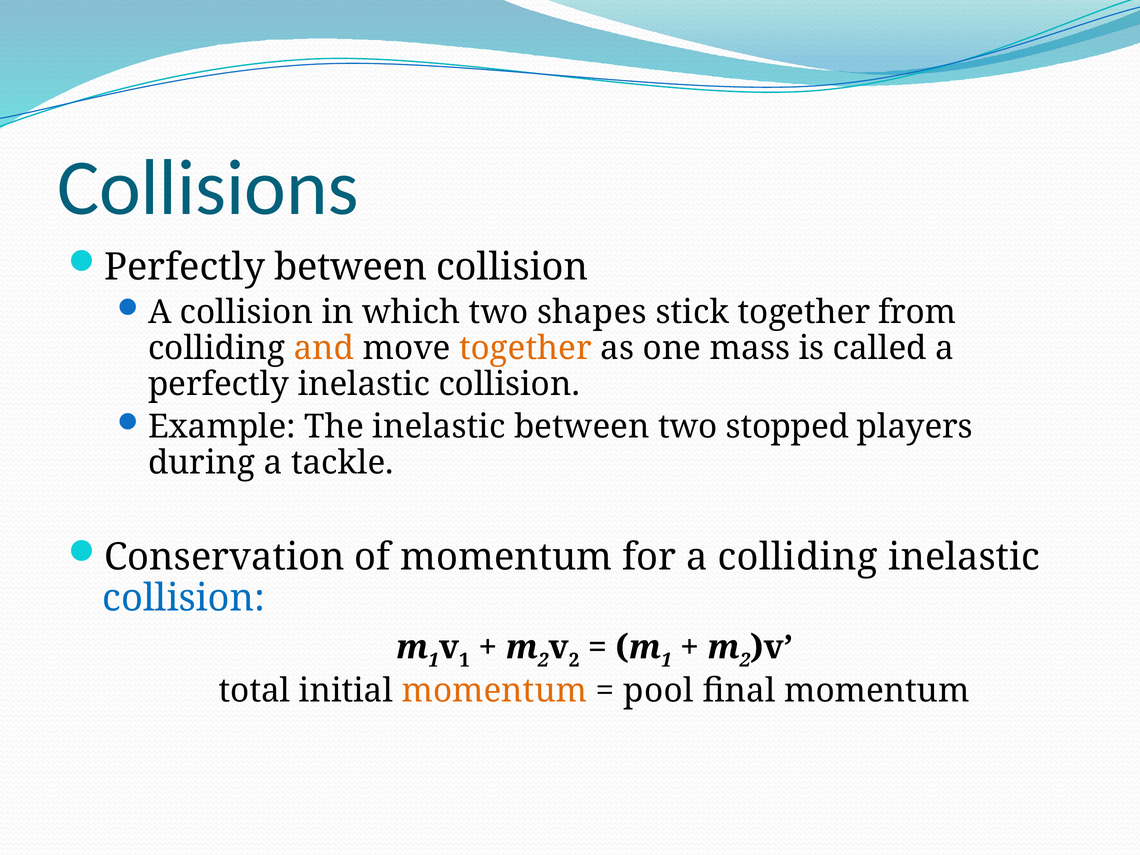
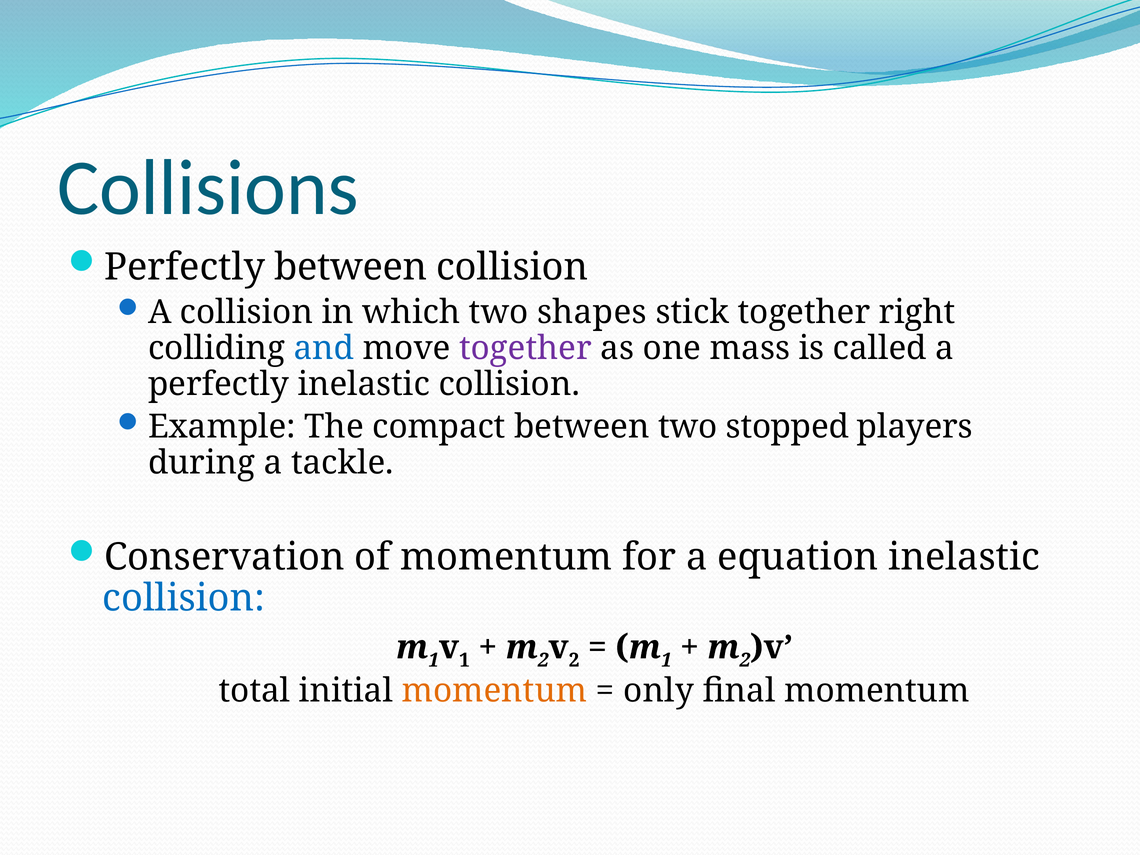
from: from -> right (917, 312)
and colour: orange -> blue (324, 348)
together colour: orange -> purple (526, 348)
The inelastic: inelastic -> compact (439, 427)
a colliding: colliding -> equation (798, 557)
pool: pool -> only (658, 691)
